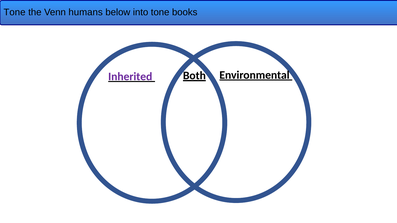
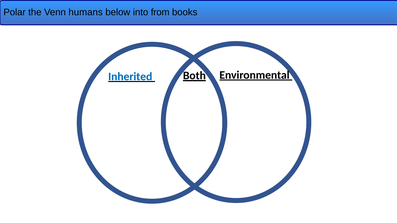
Tone: Tone -> Polar (15, 12)
tone: tone -> from (160, 12)
Inherited colour: purple -> blue (130, 77)
